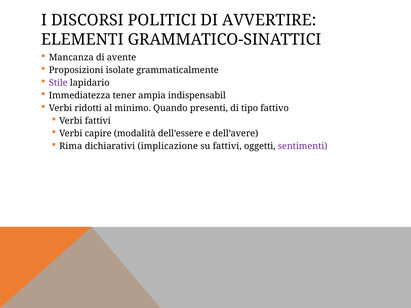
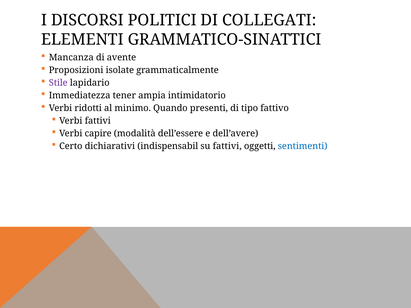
AVVERTIRE: AVVERTIRE -> COLLEGATI (269, 20)
indispensabil: indispensabil -> intimidatorio (197, 96)
Rima: Rima -> Certo (71, 146)
implicazione: implicazione -> indispensabil (168, 146)
sentimenti colour: purple -> blue (303, 146)
